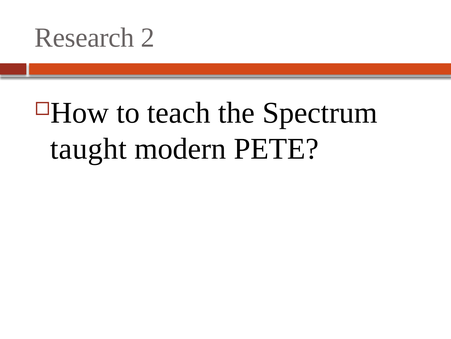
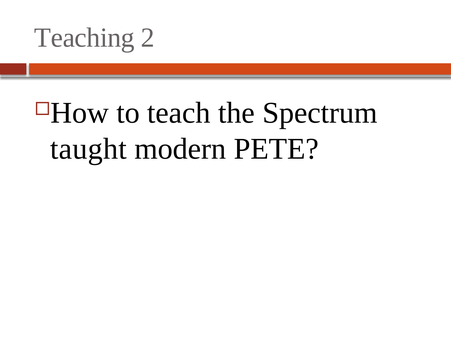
Research: Research -> Teaching (84, 38)
